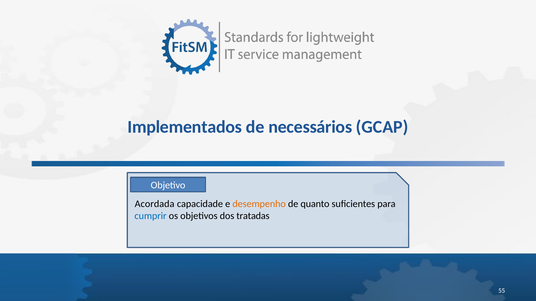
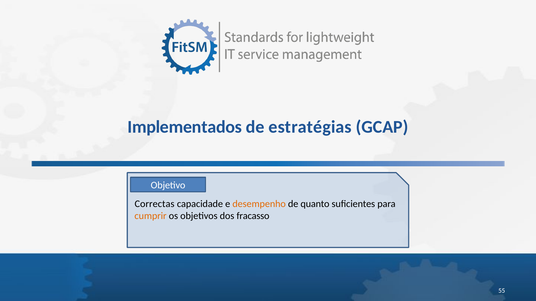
necessários: necessários -> estratégias (310, 127)
Acordada: Acordada -> Correctas (155, 204)
cumprir colour: blue -> orange (151, 216)
tratadas: tratadas -> fracasso (253, 216)
